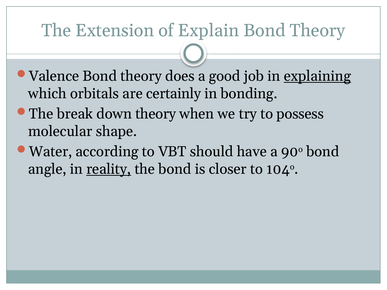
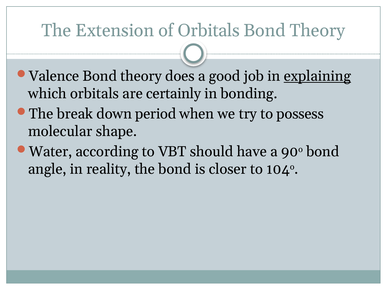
of Explain: Explain -> Orbitals (209, 30)
down theory: theory -> period (156, 114)
reality underline: present -> none (109, 169)
